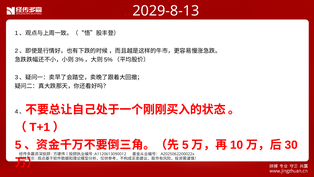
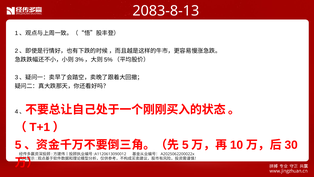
2029-8-13: 2029-8-13 -> 2083-8-13 (166, 11)
